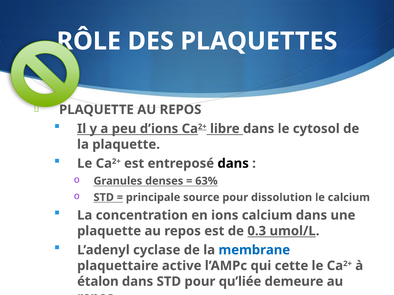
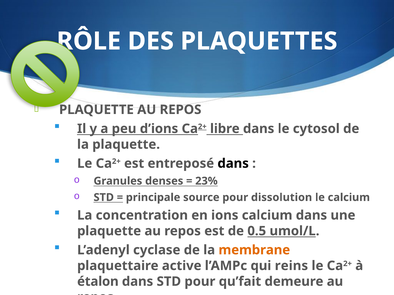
63%: 63% -> 23% (206, 181)
0.3: 0.3 -> 0.5 (257, 231)
membrane colour: blue -> orange (254, 250)
cette: cette -> reins (291, 266)
qu’liée: qu’liée -> qu’fait (240, 282)
